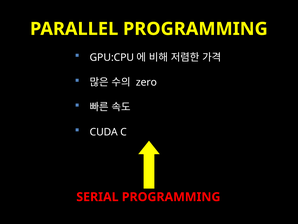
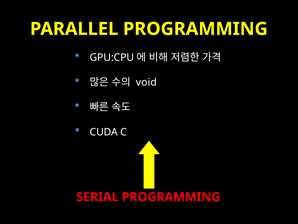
zero: zero -> void (146, 82)
